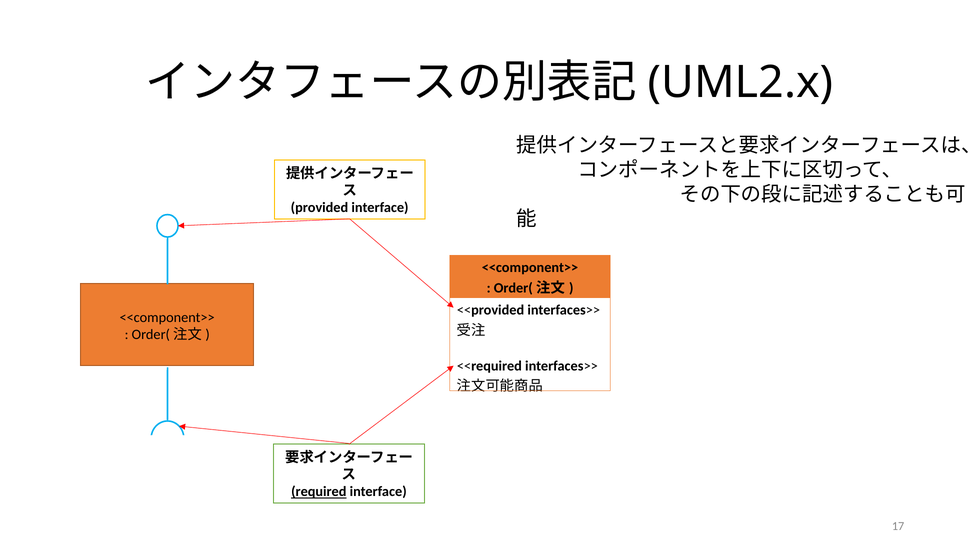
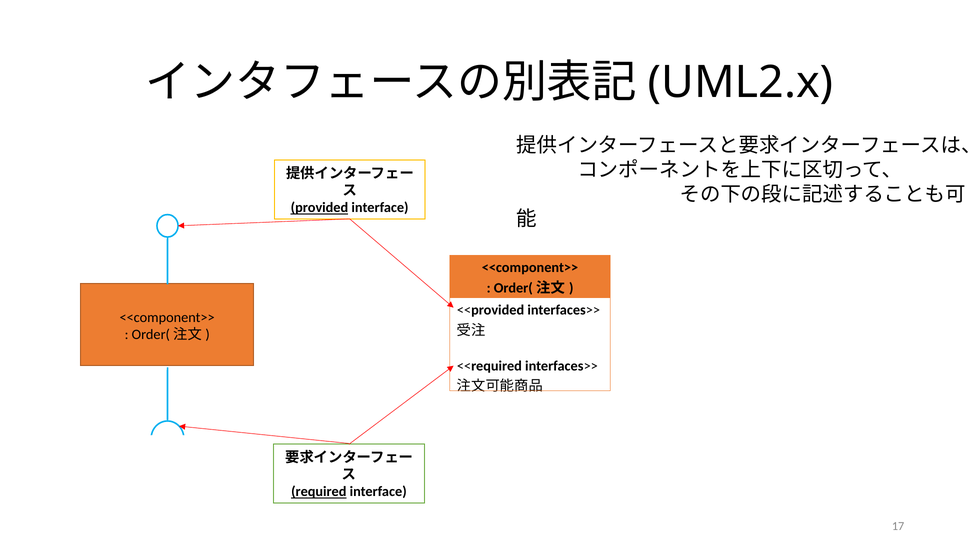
provided underline: none -> present (319, 208)
